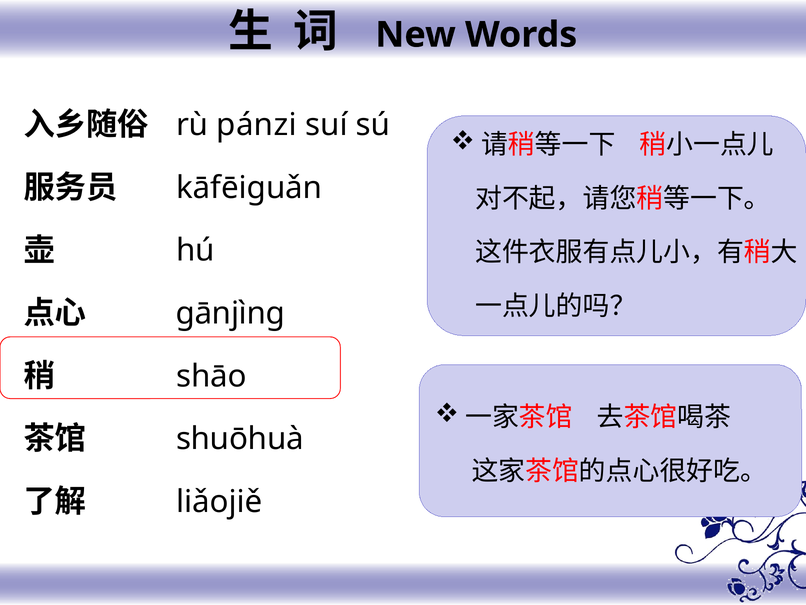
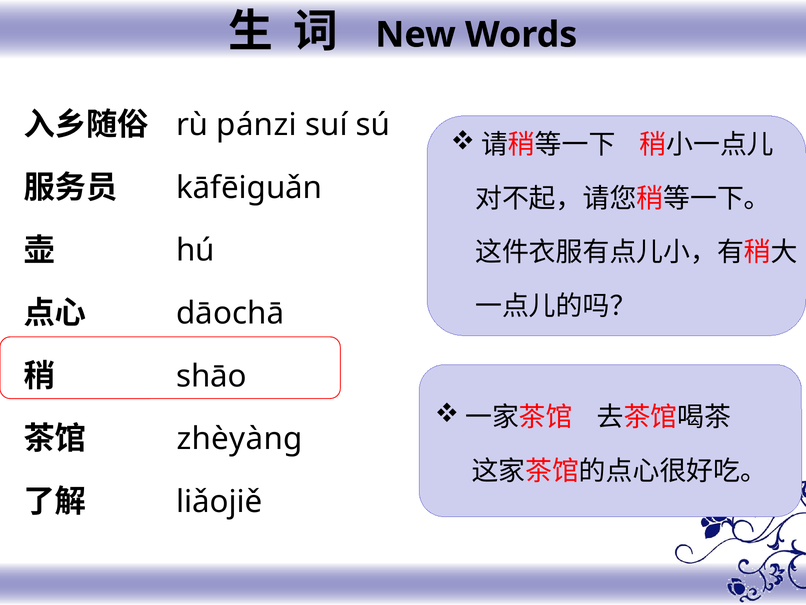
gānjìng: gānjìng -> dāochā (230, 313)
shuōhuà: shuōhuà -> zhèyàng (240, 439)
